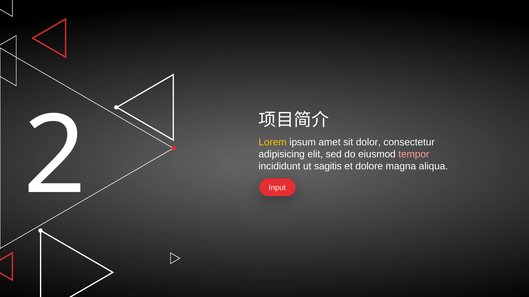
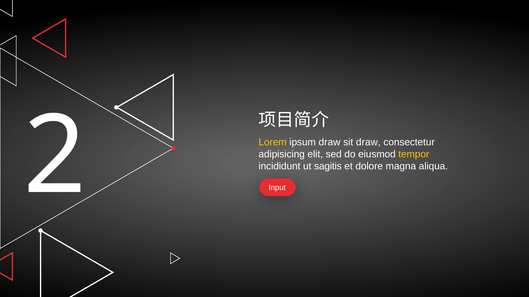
ipsum amet: amet -> draw (330, 143)
sit dolor: dolor -> draw (368, 143)
tempor colour: pink -> yellow (414, 155)
